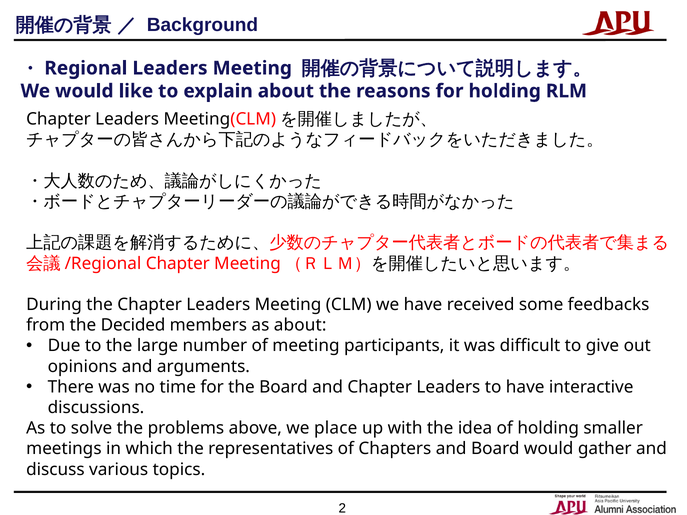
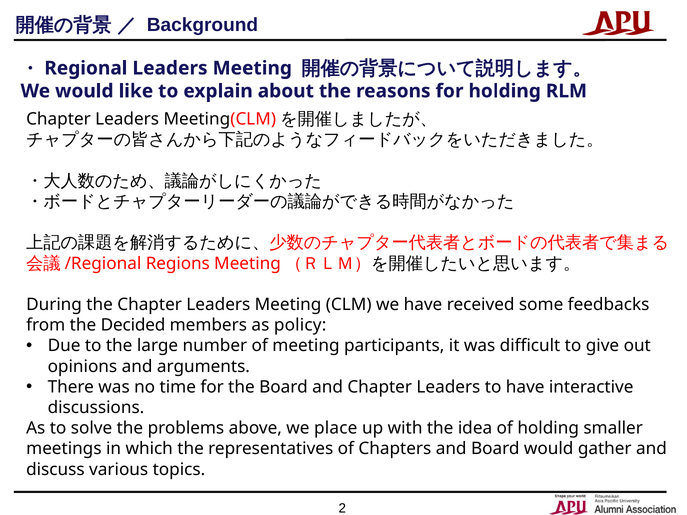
Chapter: Chapter -> Regions (178, 264)
as about: about -> policy (300, 325)
